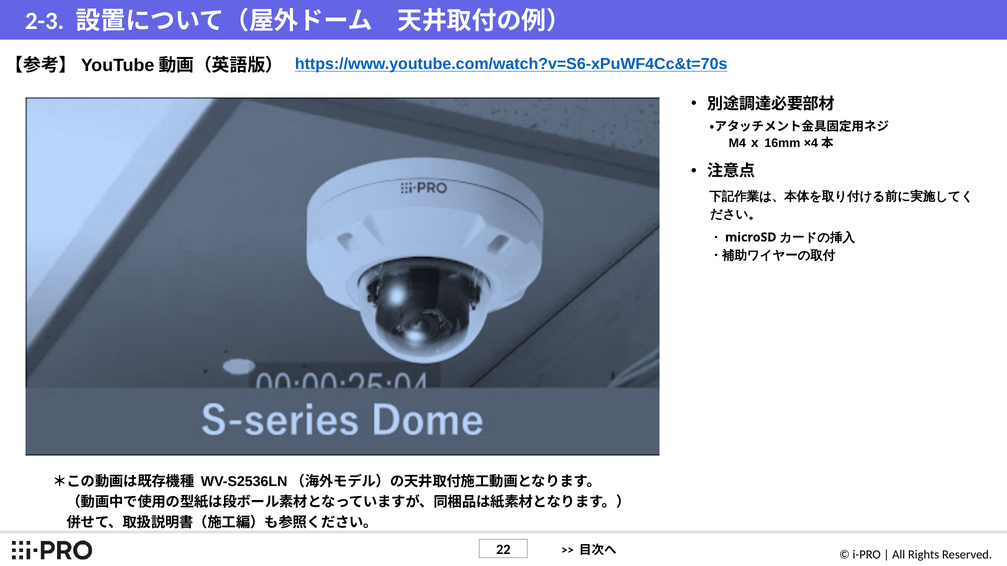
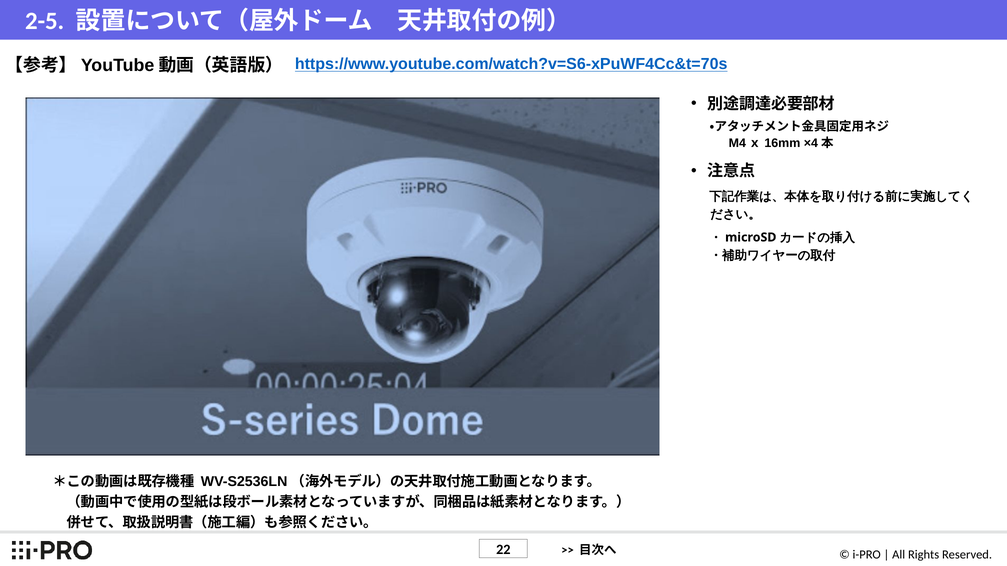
2-3: 2-3 -> 2-5 (45, 21)
